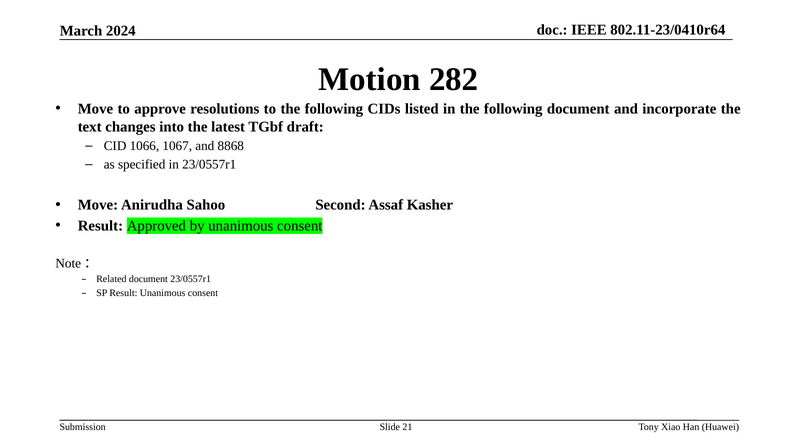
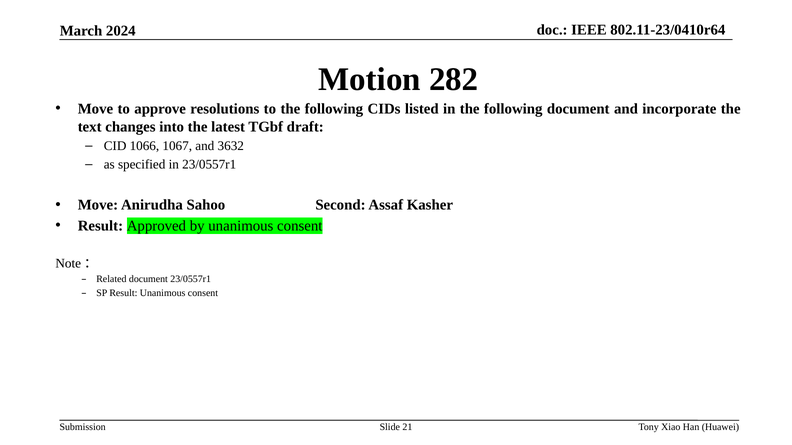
8868: 8868 -> 3632 (231, 146)
